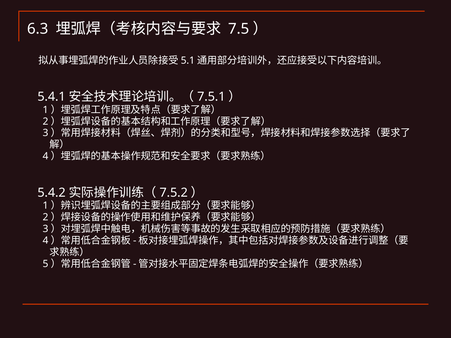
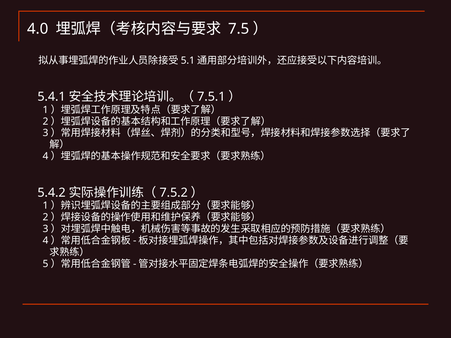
6.3: 6.3 -> 4.0 (38, 29)
